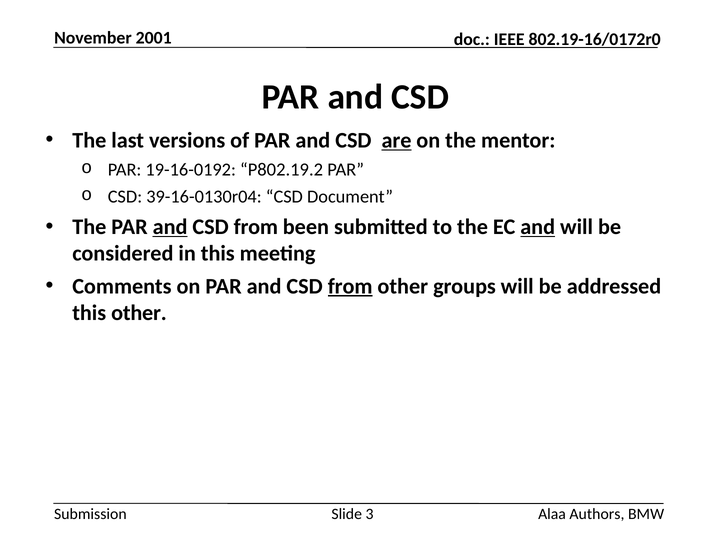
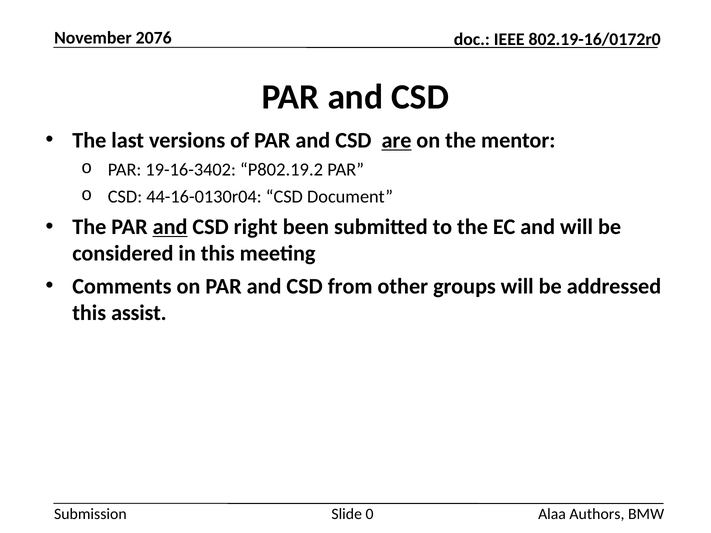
2001: 2001 -> 2076 (154, 38)
19-16-0192: 19-16-0192 -> 19-16-3402 (191, 170)
39-16-0130r04: 39-16-0130r04 -> 44-16-0130r04 (204, 197)
from: from -> right (256, 227)
and underline: present -> none (538, 227)
from underline: present -> none (350, 286)
this other: other -> assist (139, 313)
3: 3 -> 0 (370, 514)
